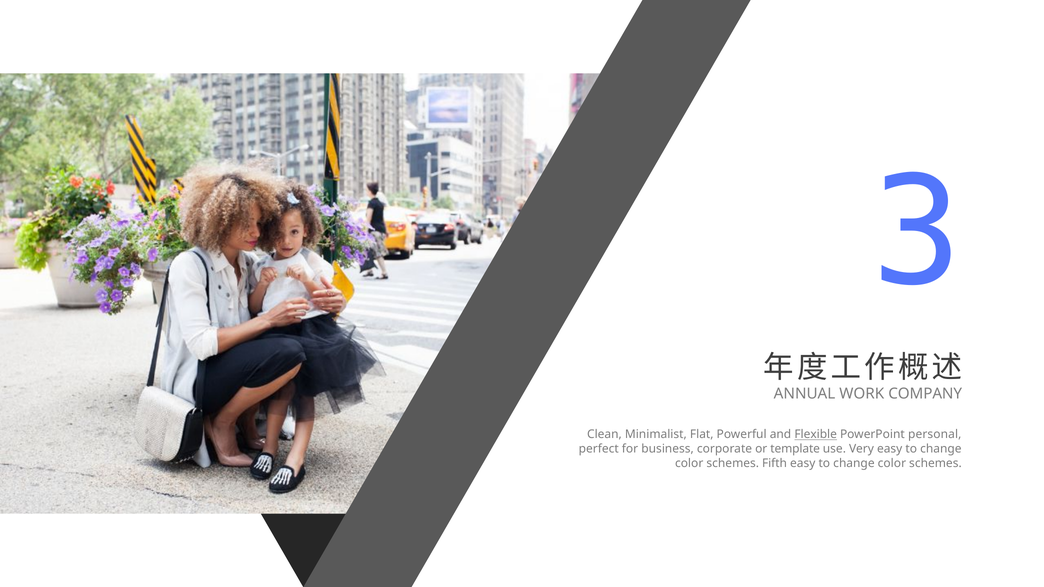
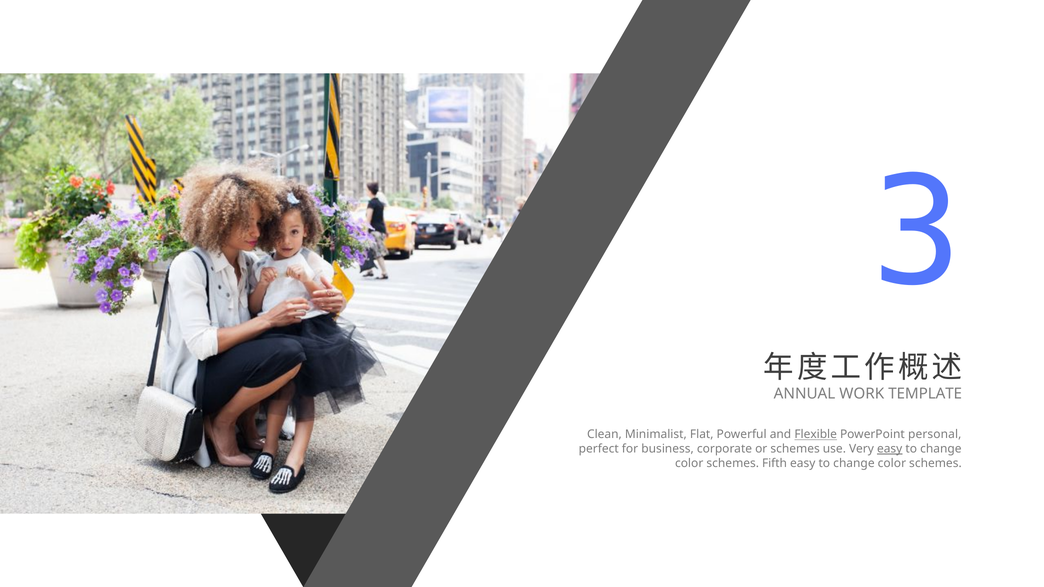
COMPANY: COMPANY -> TEMPLATE (925, 394)
or template: template -> schemes (795, 449)
easy underline: none -> present (890, 449)
